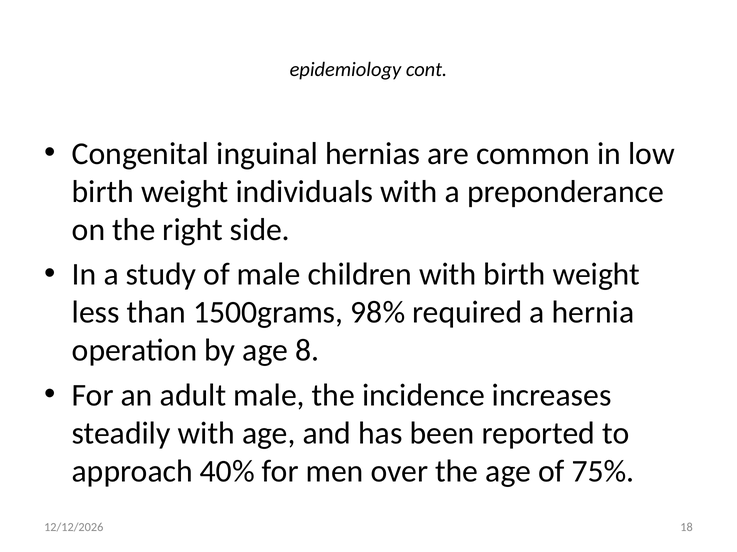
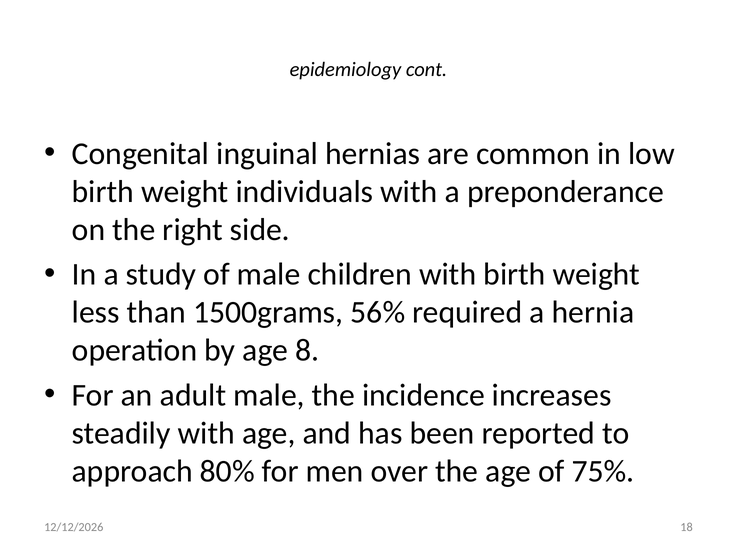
98%: 98% -> 56% (378, 313)
40%: 40% -> 80% (227, 472)
